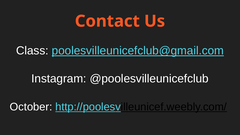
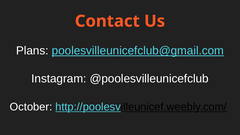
Class: Class -> Plans (32, 51)
